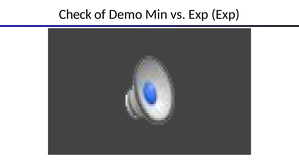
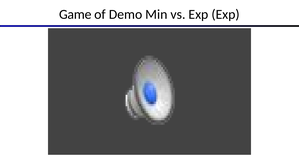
Check: Check -> Game (75, 14)
